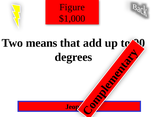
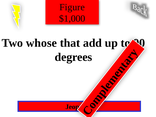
means: means -> whose (41, 43)
